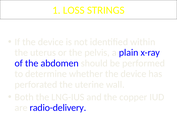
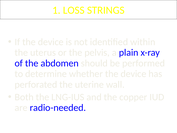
radio-delivery: radio-delivery -> radio-needed (58, 108)
